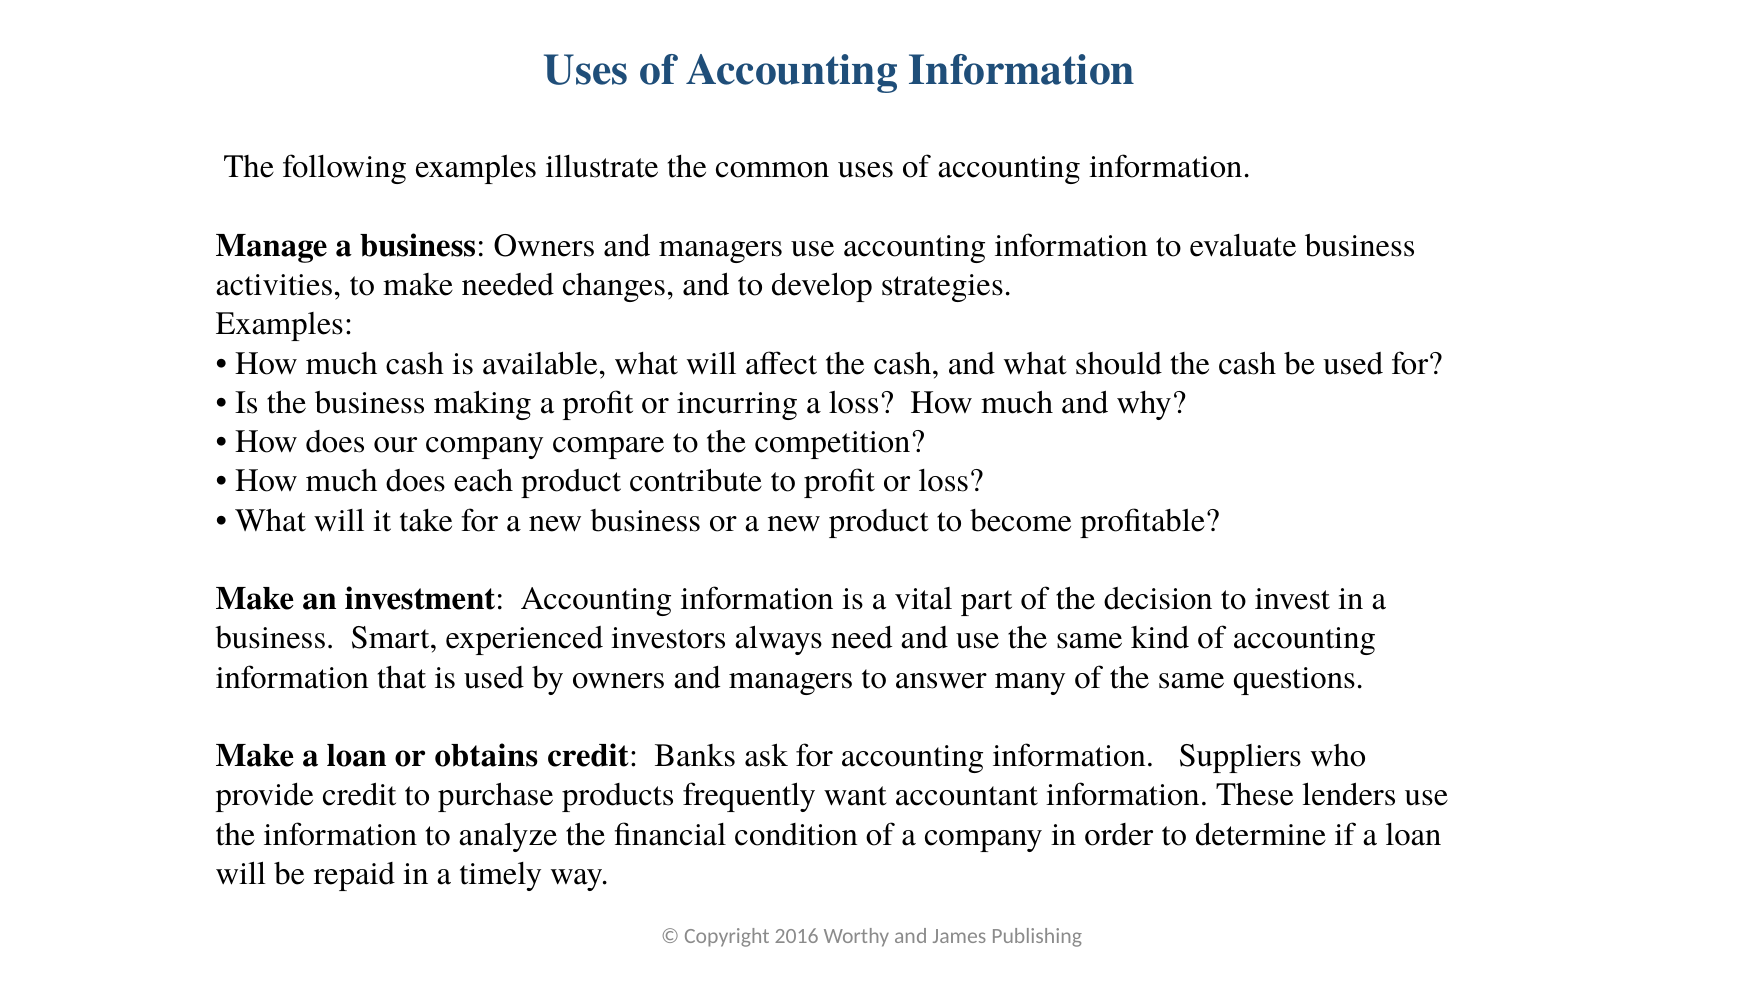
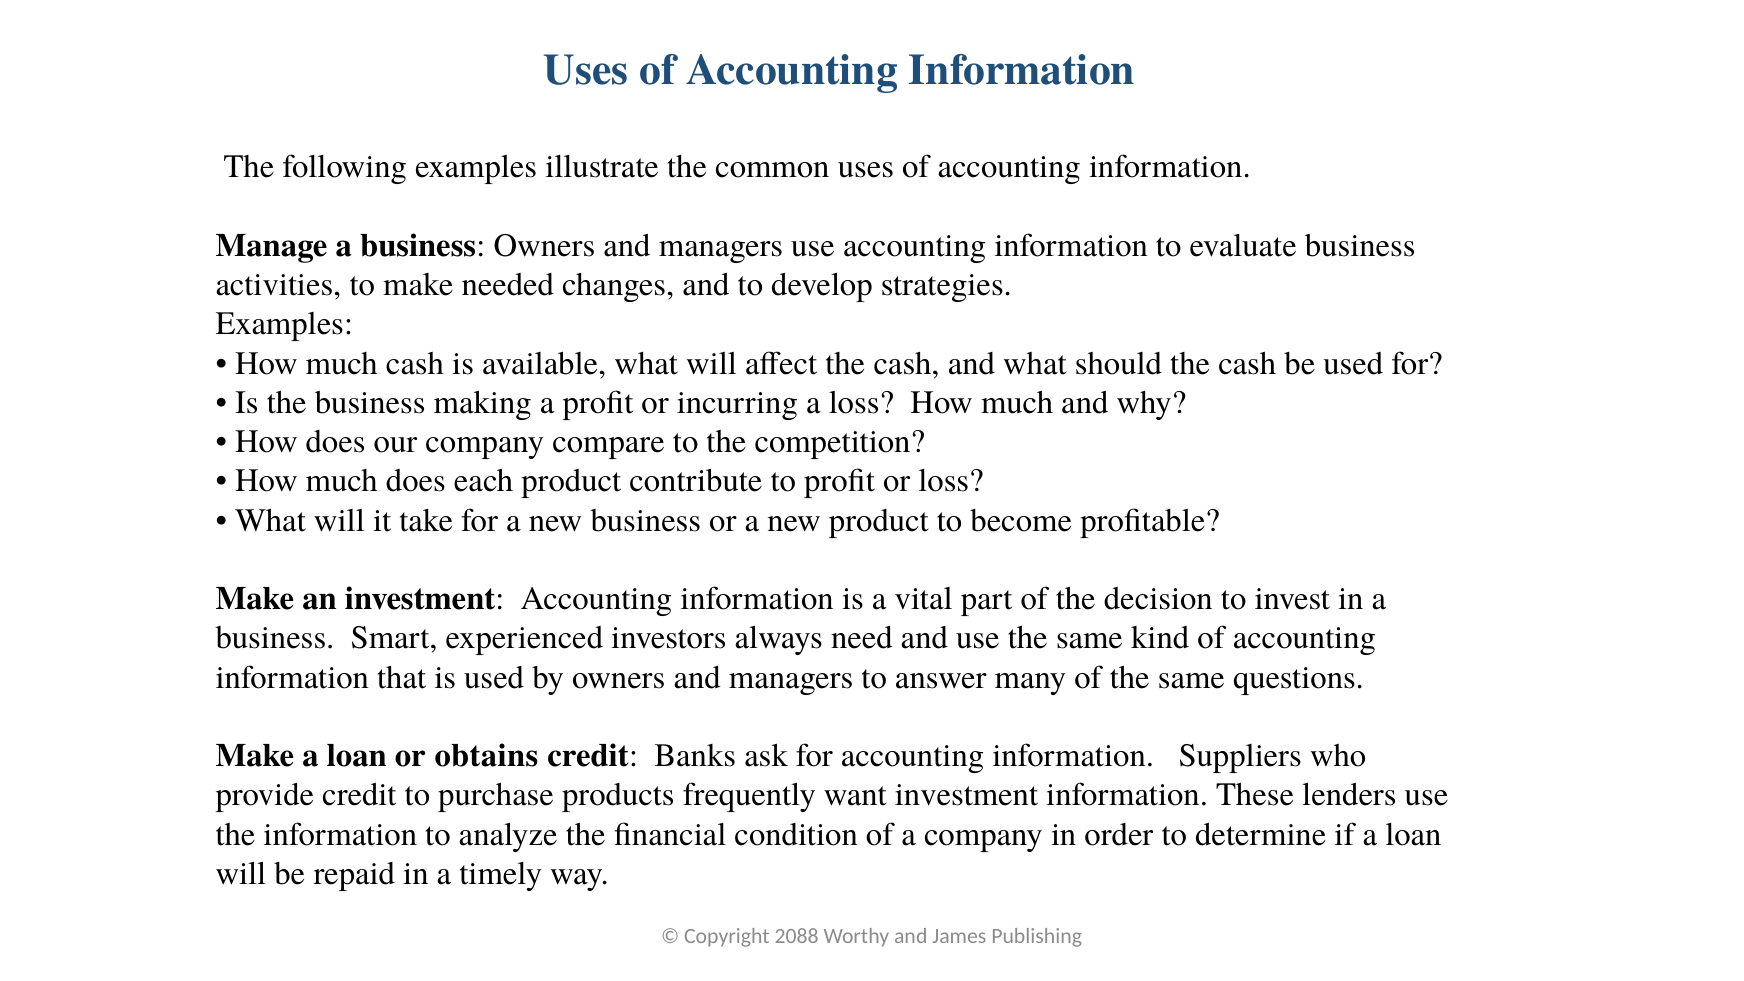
want accountant: accountant -> investment (967, 795)
2016: 2016 -> 2088 (797, 937)
